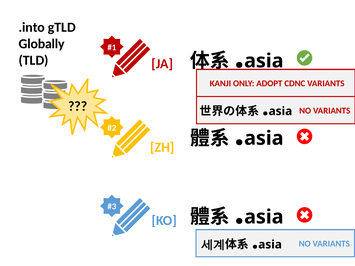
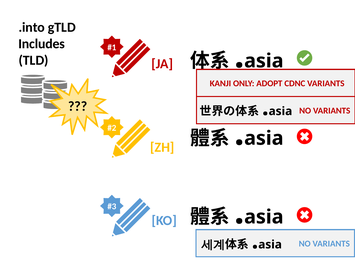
Globally: Globally -> Includes (42, 44)
